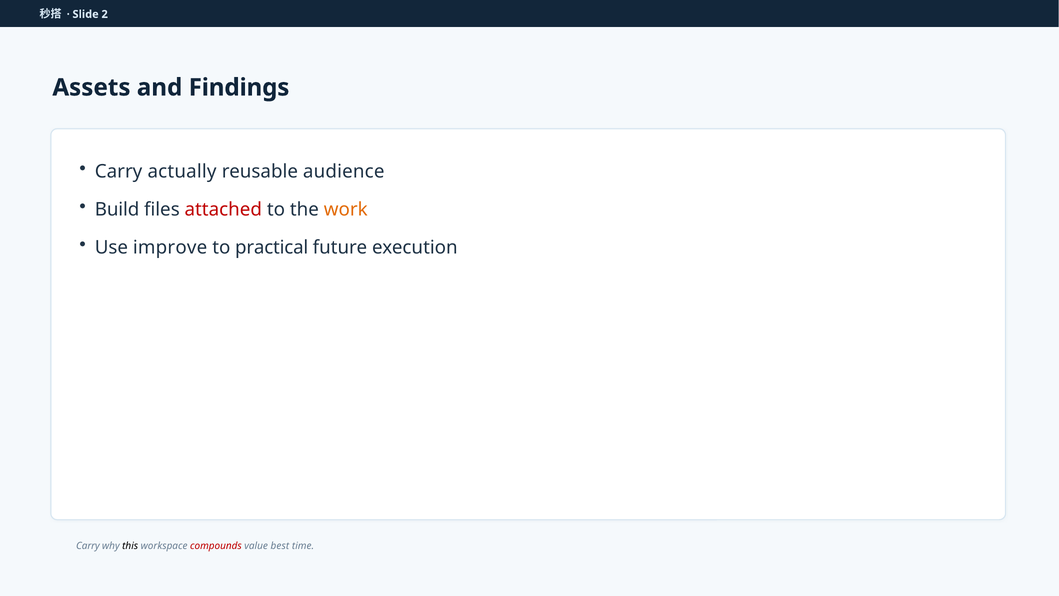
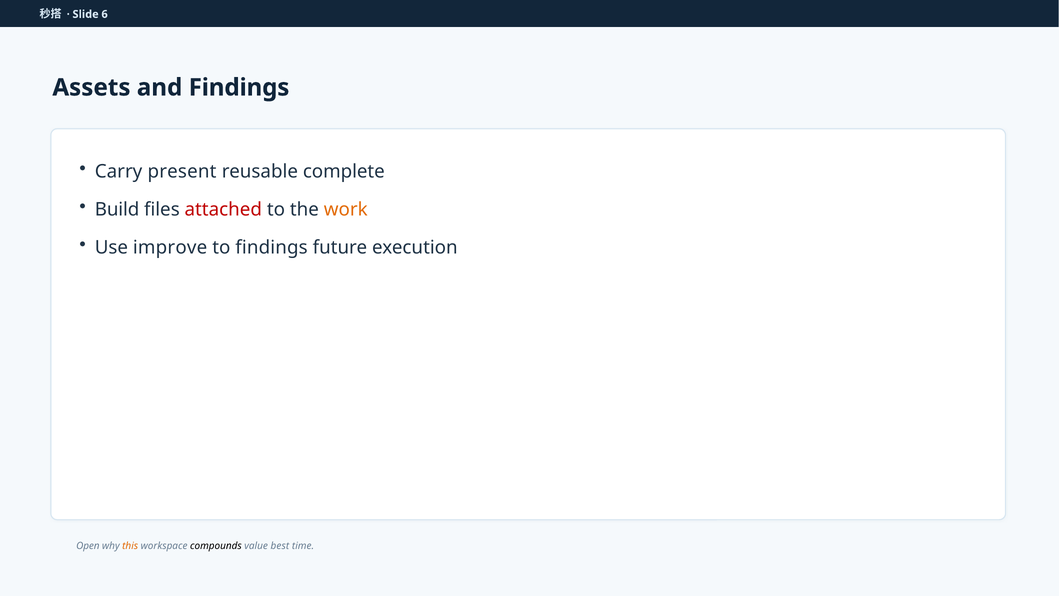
2: 2 -> 6 (105, 14)
actually: actually -> present (182, 171)
audience: audience -> complete (344, 171)
to practical: practical -> findings (272, 247)
Carry: Carry -> Open (88, 546)
this colour: black -> orange (130, 546)
compounds colour: red -> black (216, 546)
